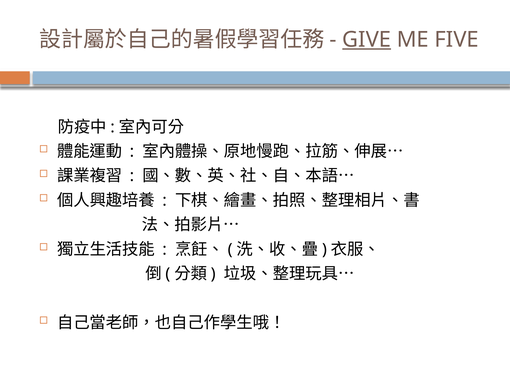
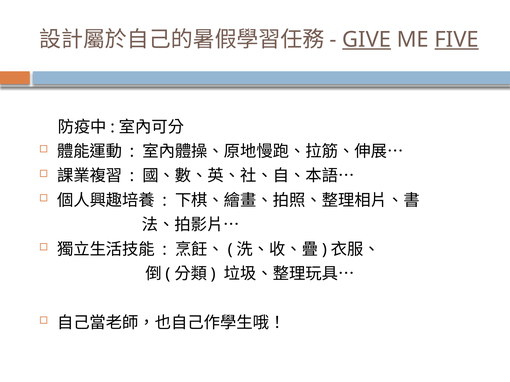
FIVE underline: none -> present (457, 40)
